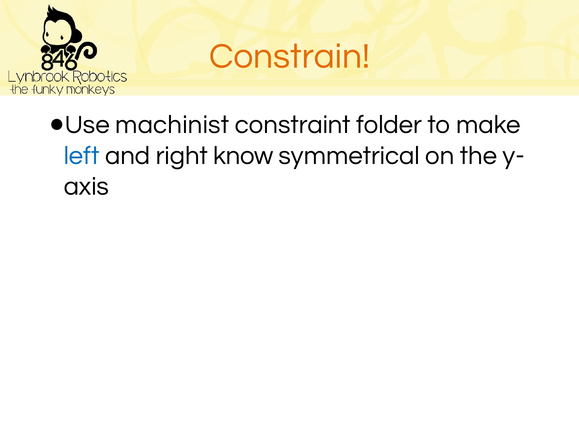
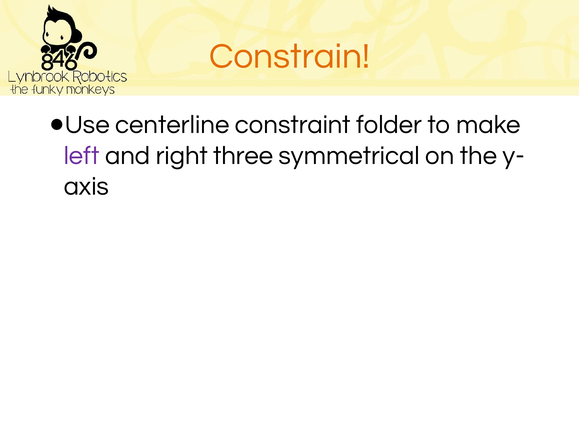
machinist: machinist -> centerline (172, 124)
left colour: blue -> purple (82, 155)
know: know -> three (243, 155)
